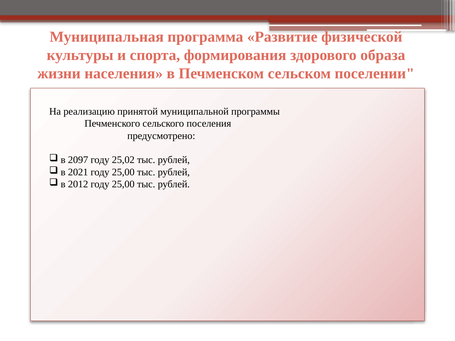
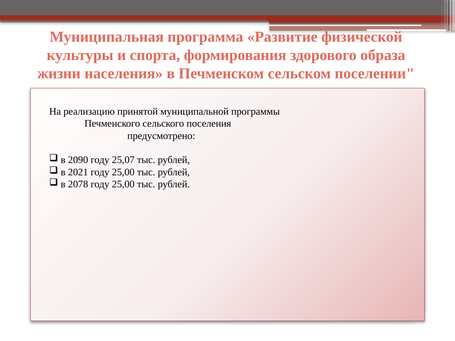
2097: 2097 -> 2090 (78, 160)
25,02: 25,02 -> 25,07 (123, 160)
2012: 2012 -> 2078 (78, 184)
